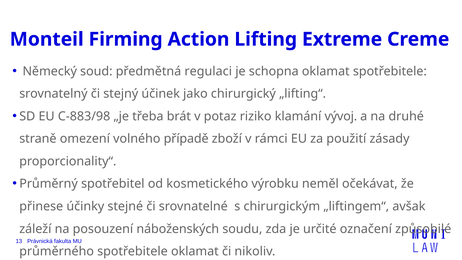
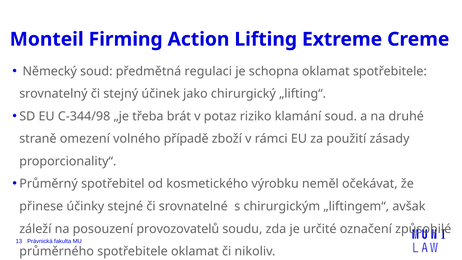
C-883/98: C-883/98 -> C-344/98 (84, 116)
klamání vývoj: vývoj -> soud (341, 116)
náboženských: náboženských -> provozovatelů (178, 229)
